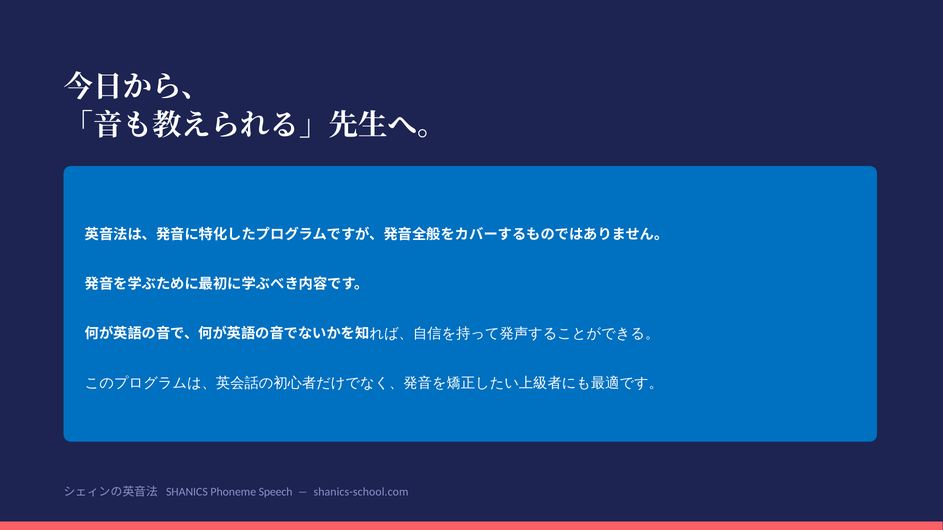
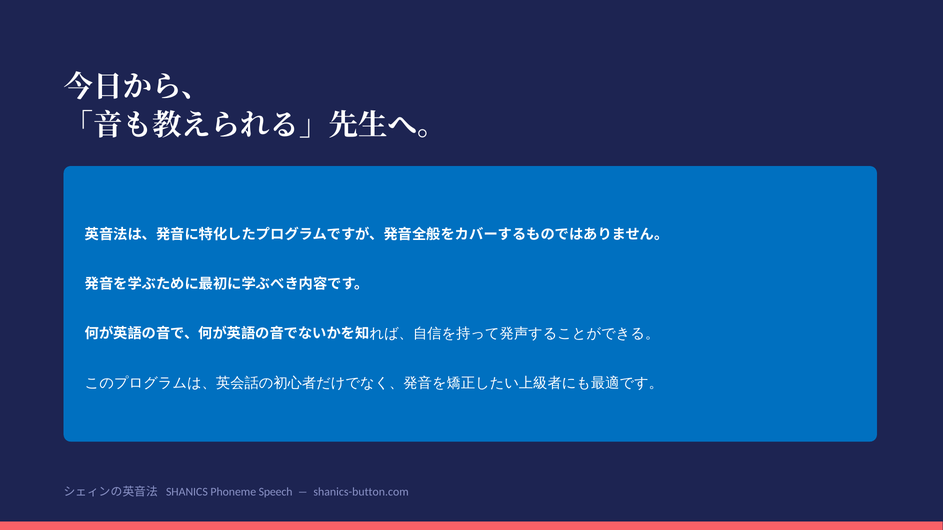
shanics-school.com: shanics-school.com -> shanics-button.com (361, 492)
